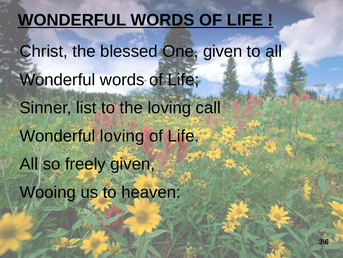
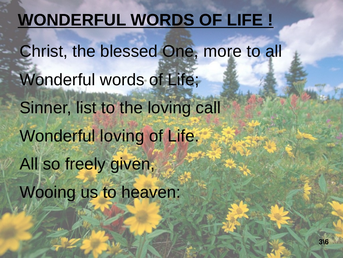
One given: given -> more (223, 51)
